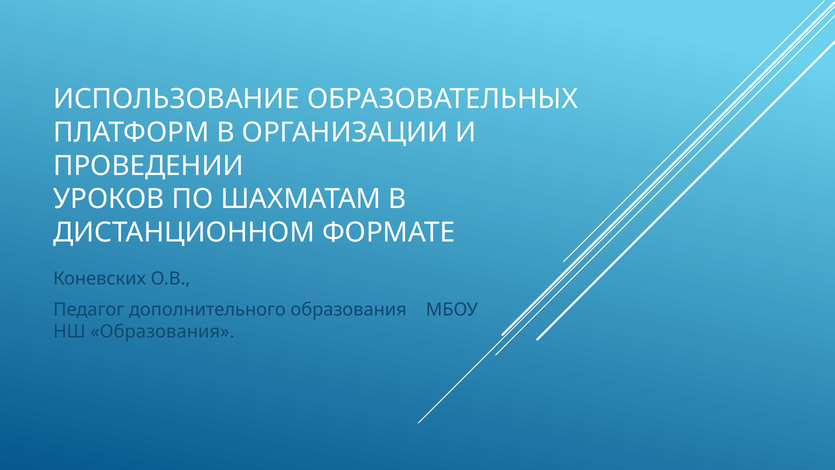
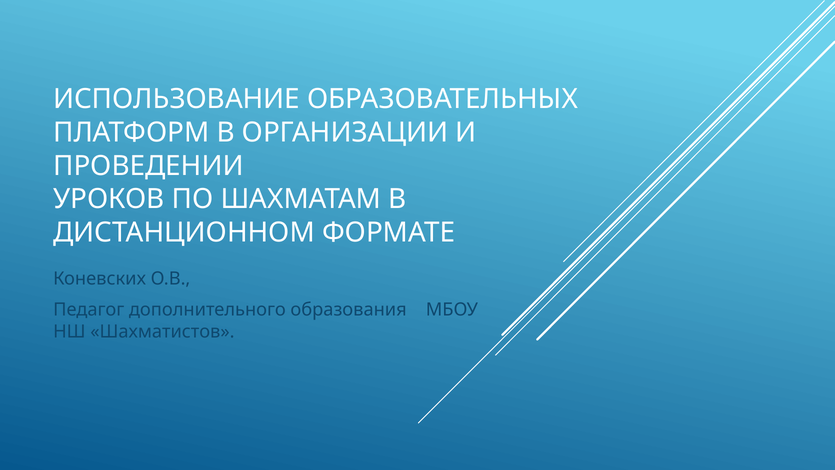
НШ Образования: Образования -> Шахматистов (162, 331)
